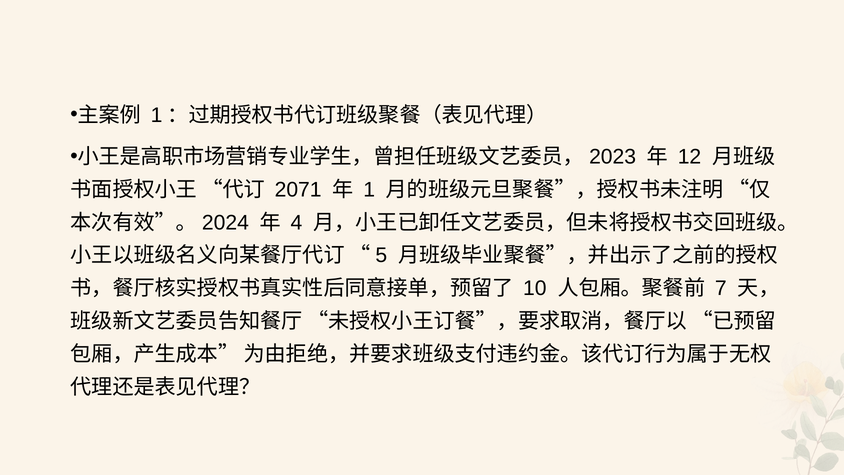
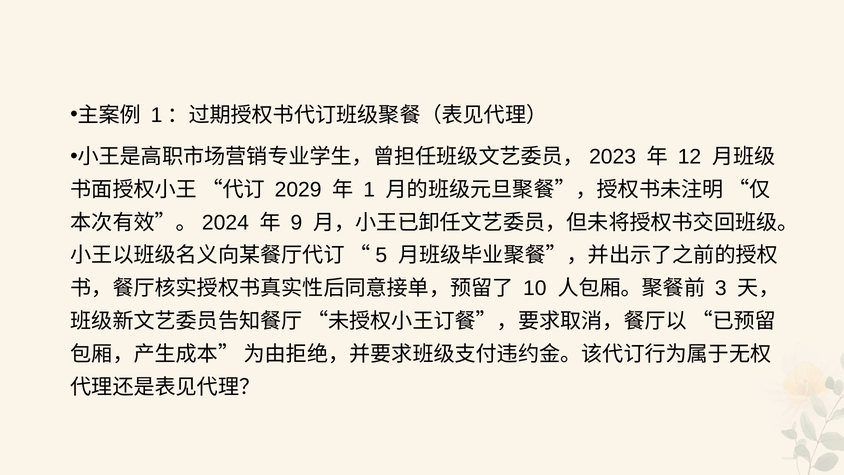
2071: 2071 -> 2029 (298, 190)
4: 4 -> 9 (296, 222)
7: 7 -> 3 (721, 288)
